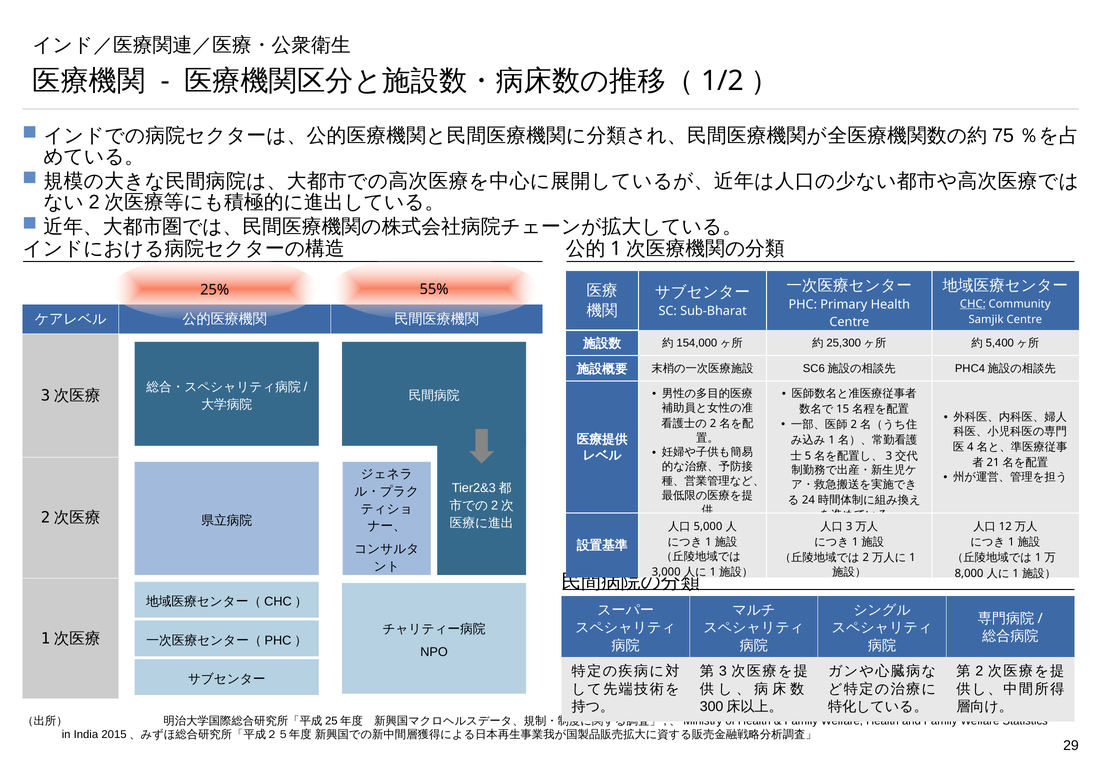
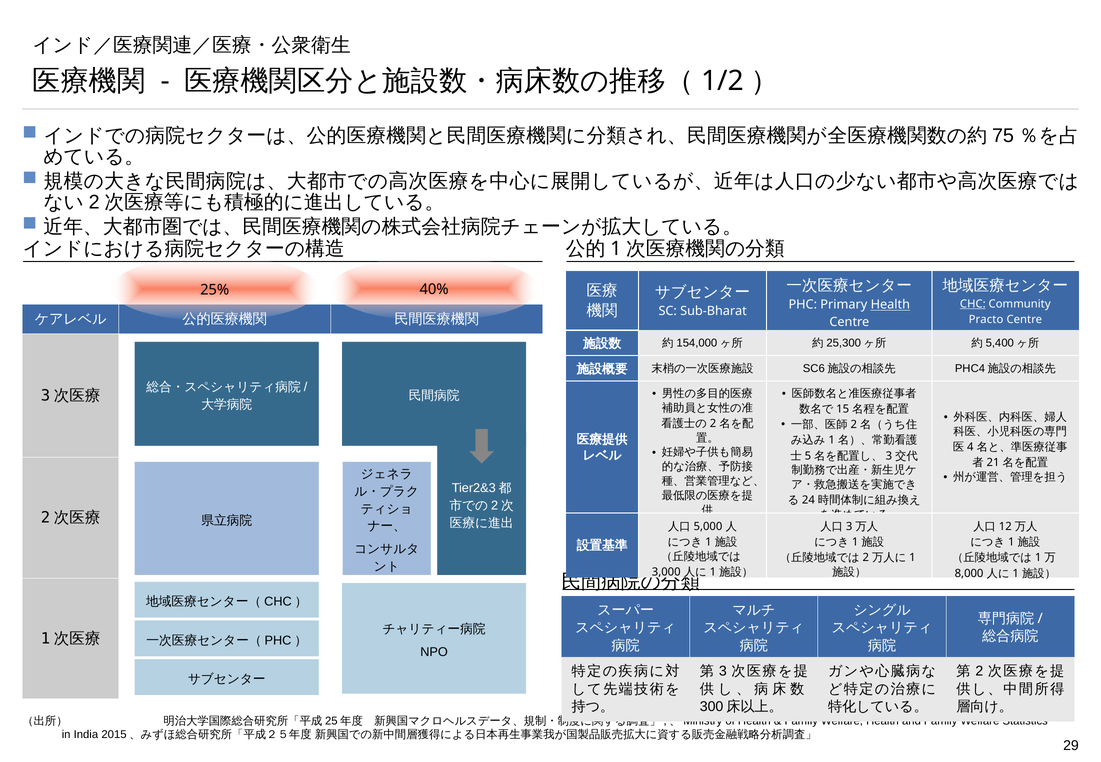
55%: 55% -> 40% (434, 289)
Health underline: none -> present (890, 305)
Samjik: Samjik -> Practo (986, 320)
